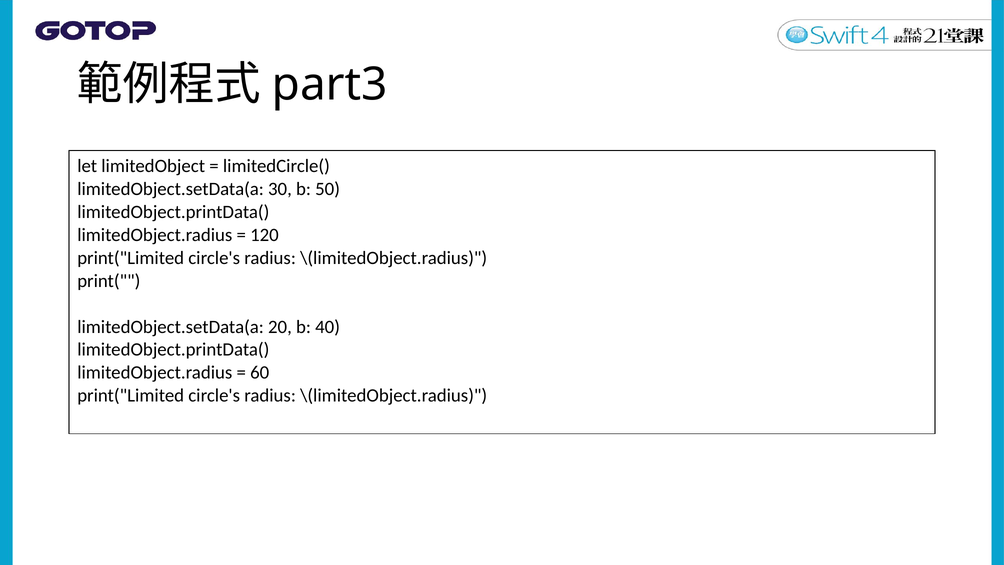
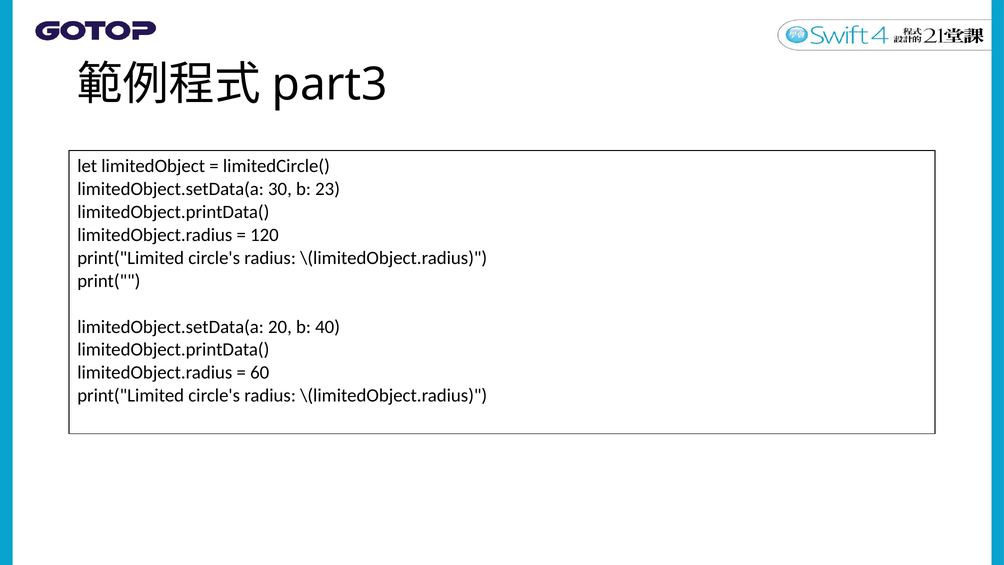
50: 50 -> 23 (328, 189)
